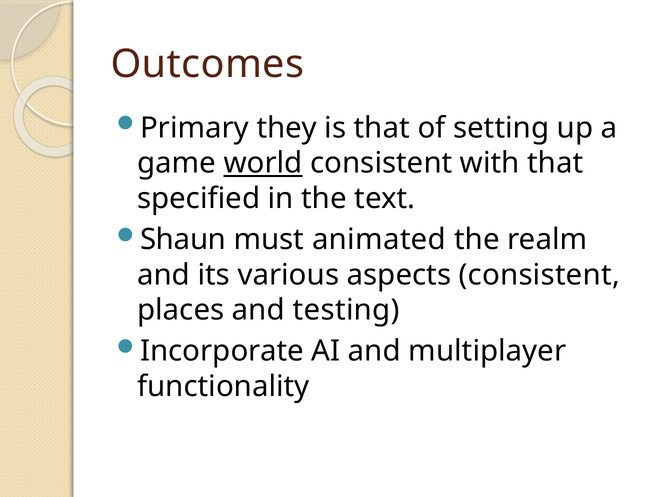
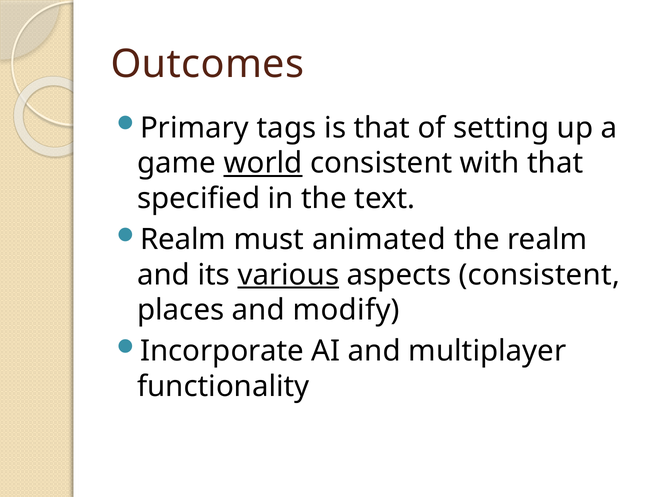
they: they -> tags (287, 128)
Shaun: Shaun -> Realm (183, 240)
various underline: none -> present (288, 275)
testing: testing -> modify (346, 310)
